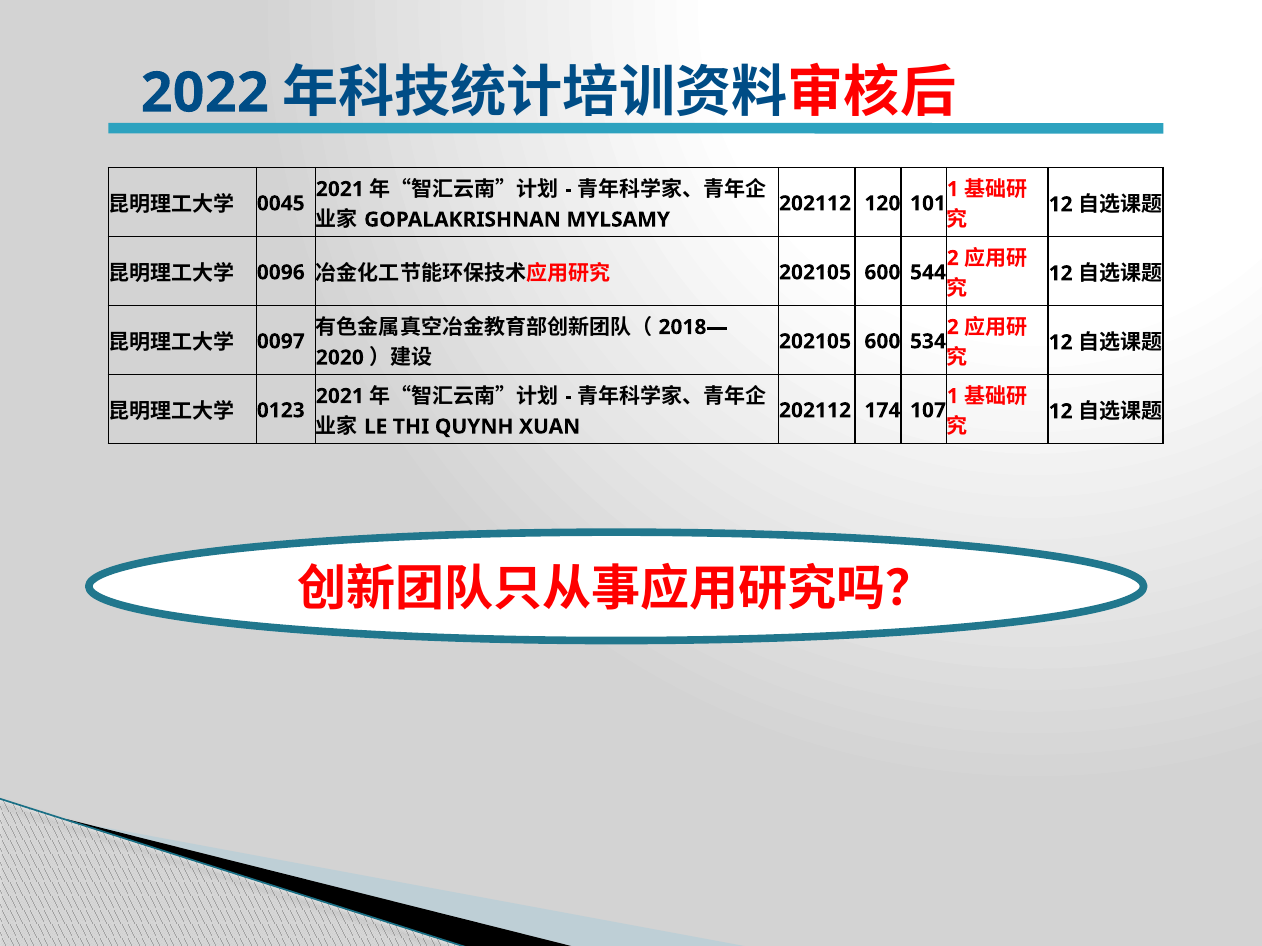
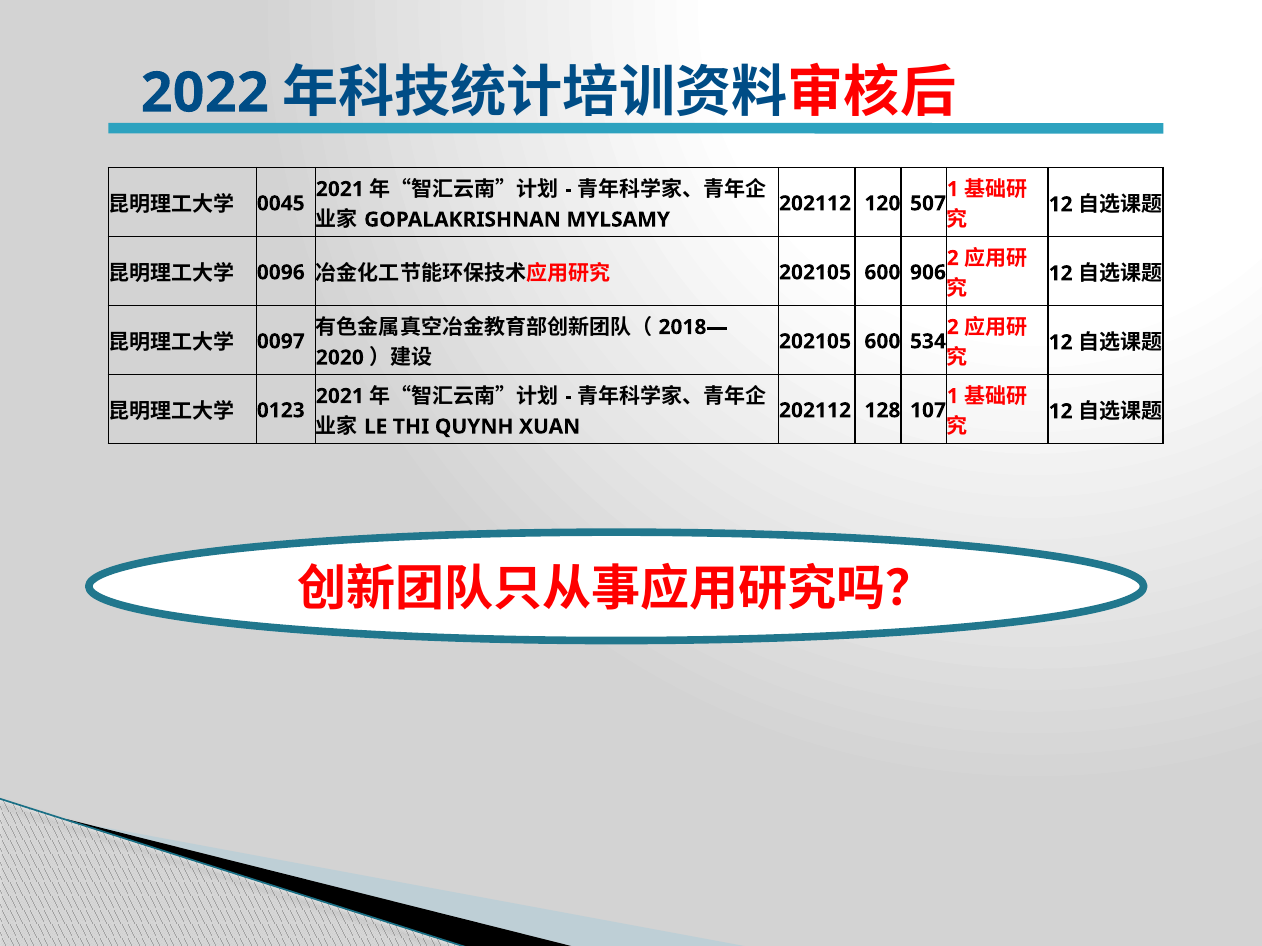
101: 101 -> 507 (928, 204)
544: 544 -> 906 (928, 273)
174: 174 -> 128 (882, 411)
